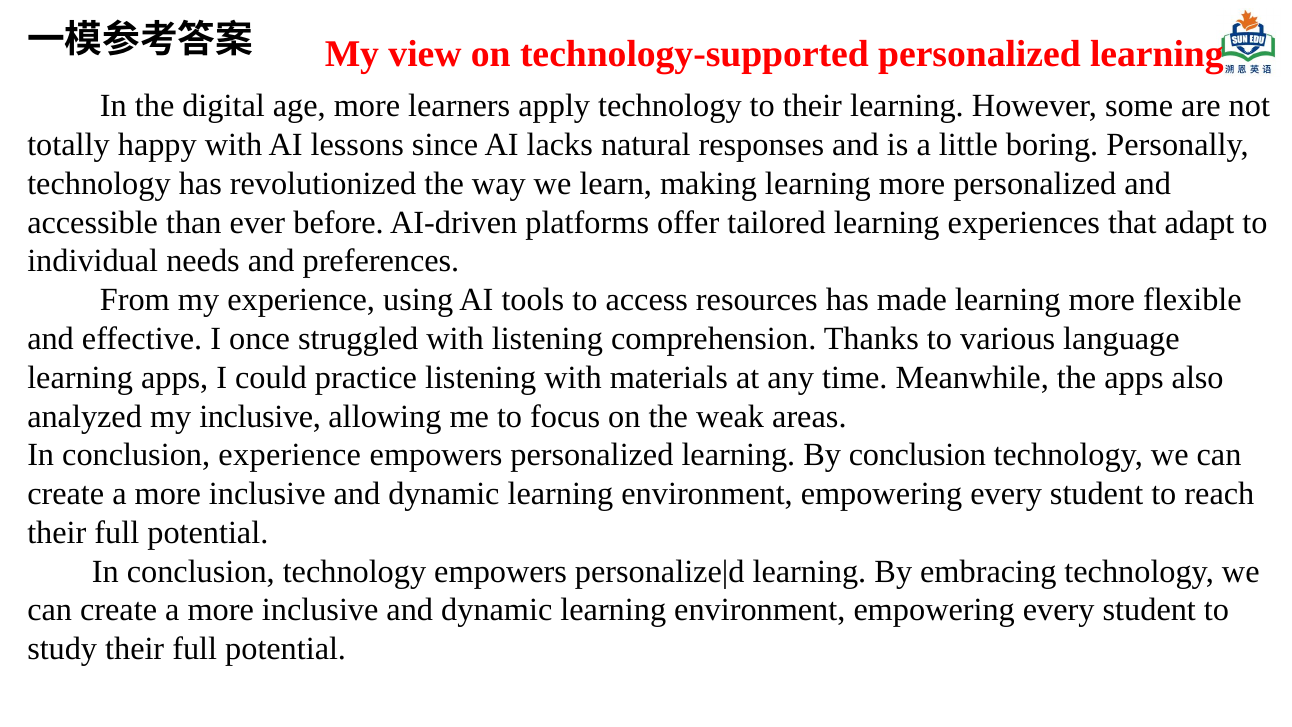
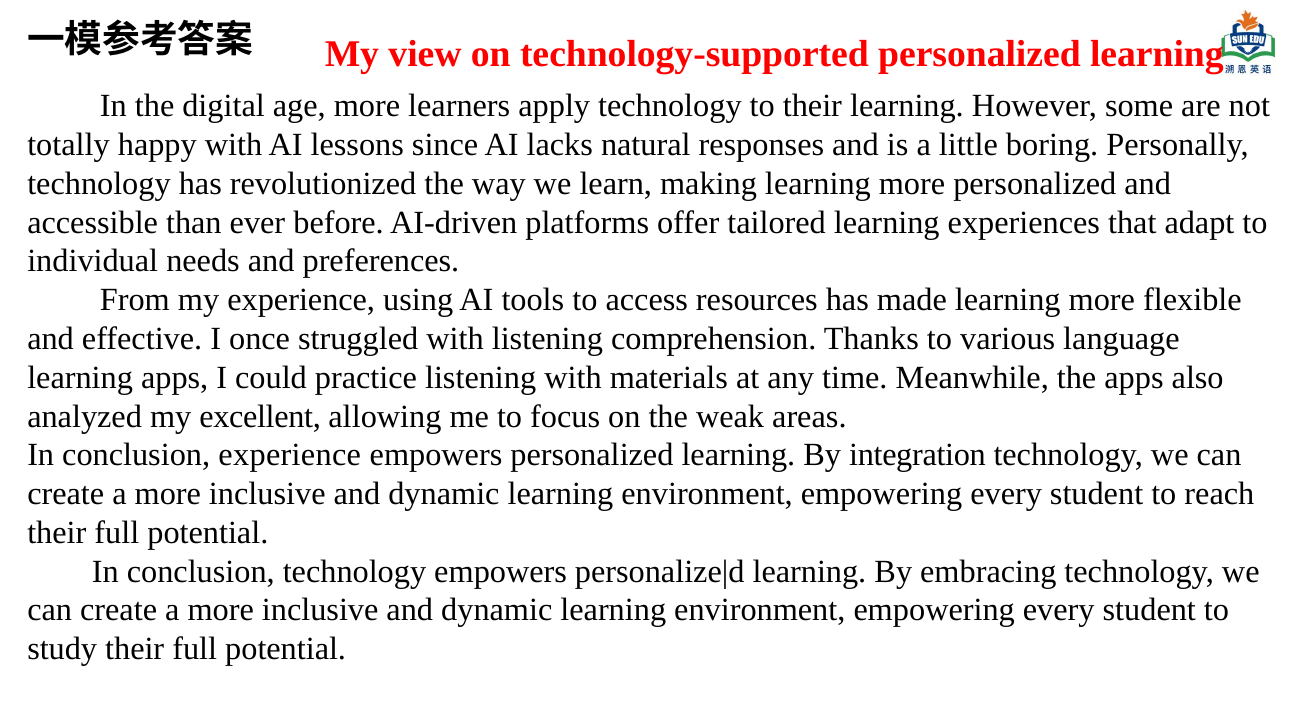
my inclusive: inclusive -> excellent (260, 416)
By conclusion: conclusion -> integration (917, 455)
